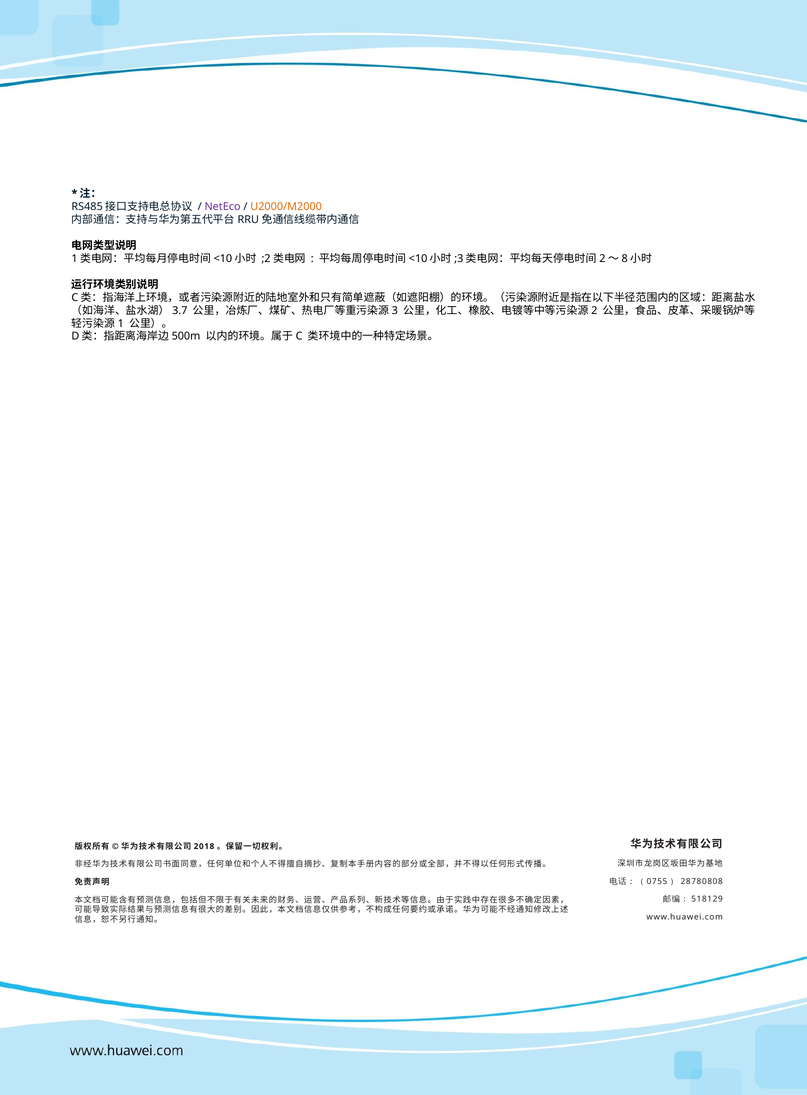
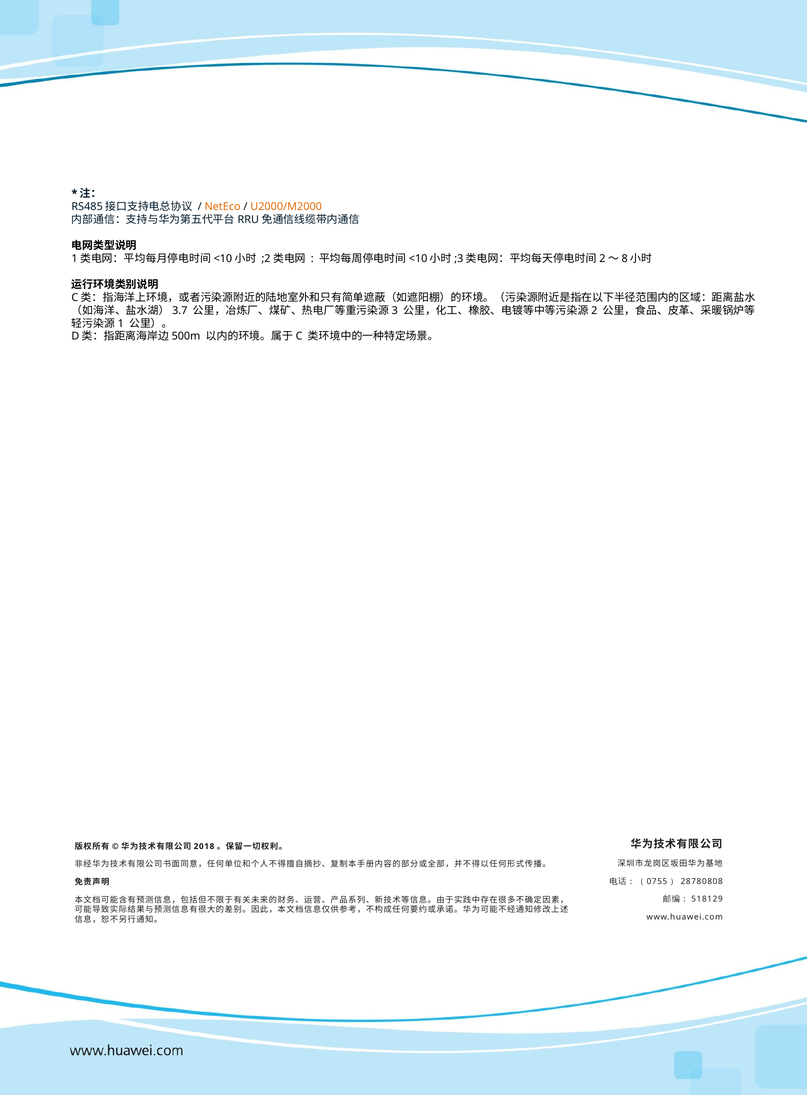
NetEco colour: purple -> orange (223, 207)
